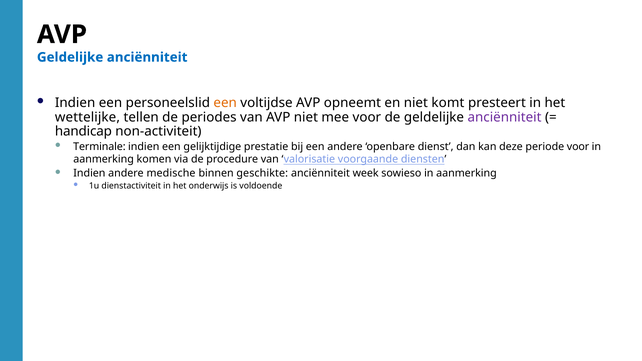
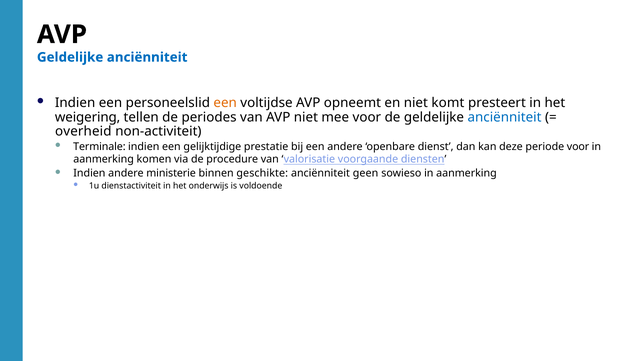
wettelijke: wettelijke -> weigering (88, 117)
anciënniteit colour: purple -> blue (505, 117)
handicap: handicap -> overheid (83, 132)
medische: medische -> ministerie (171, 173)
week: week -> geen (366, 173)
